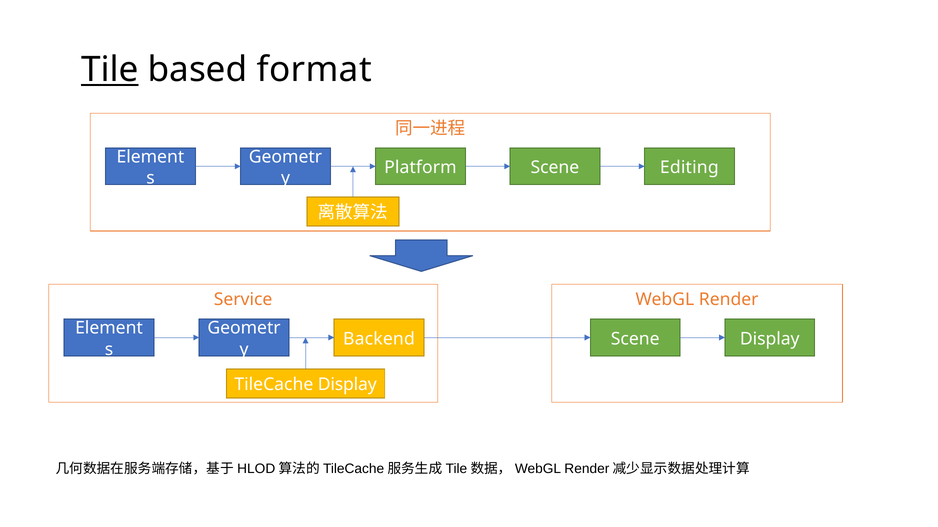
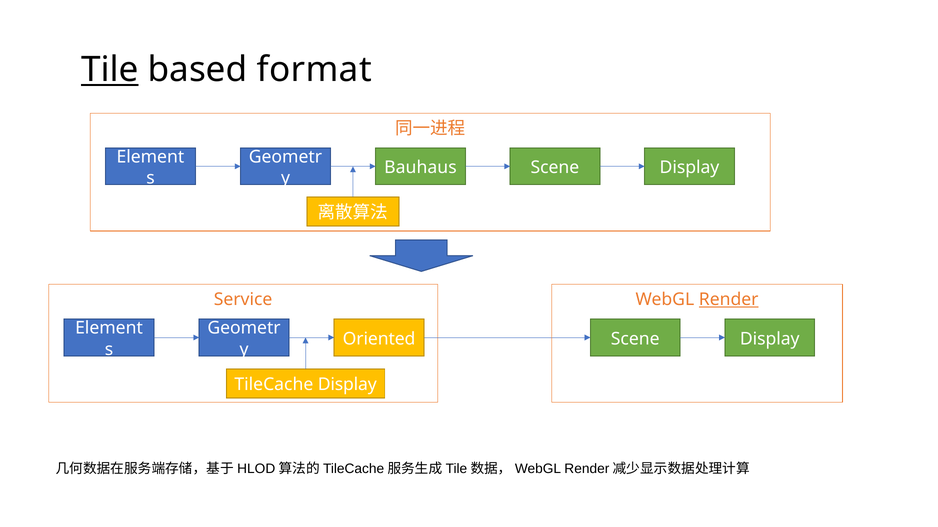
Platform: Platform -> Bauhaus (420, 168)
Editing: Editing -> Display (689, 168)
Render underline: none -> present (729, 300)
Backend: Backend -> Oriented (379, 339)
